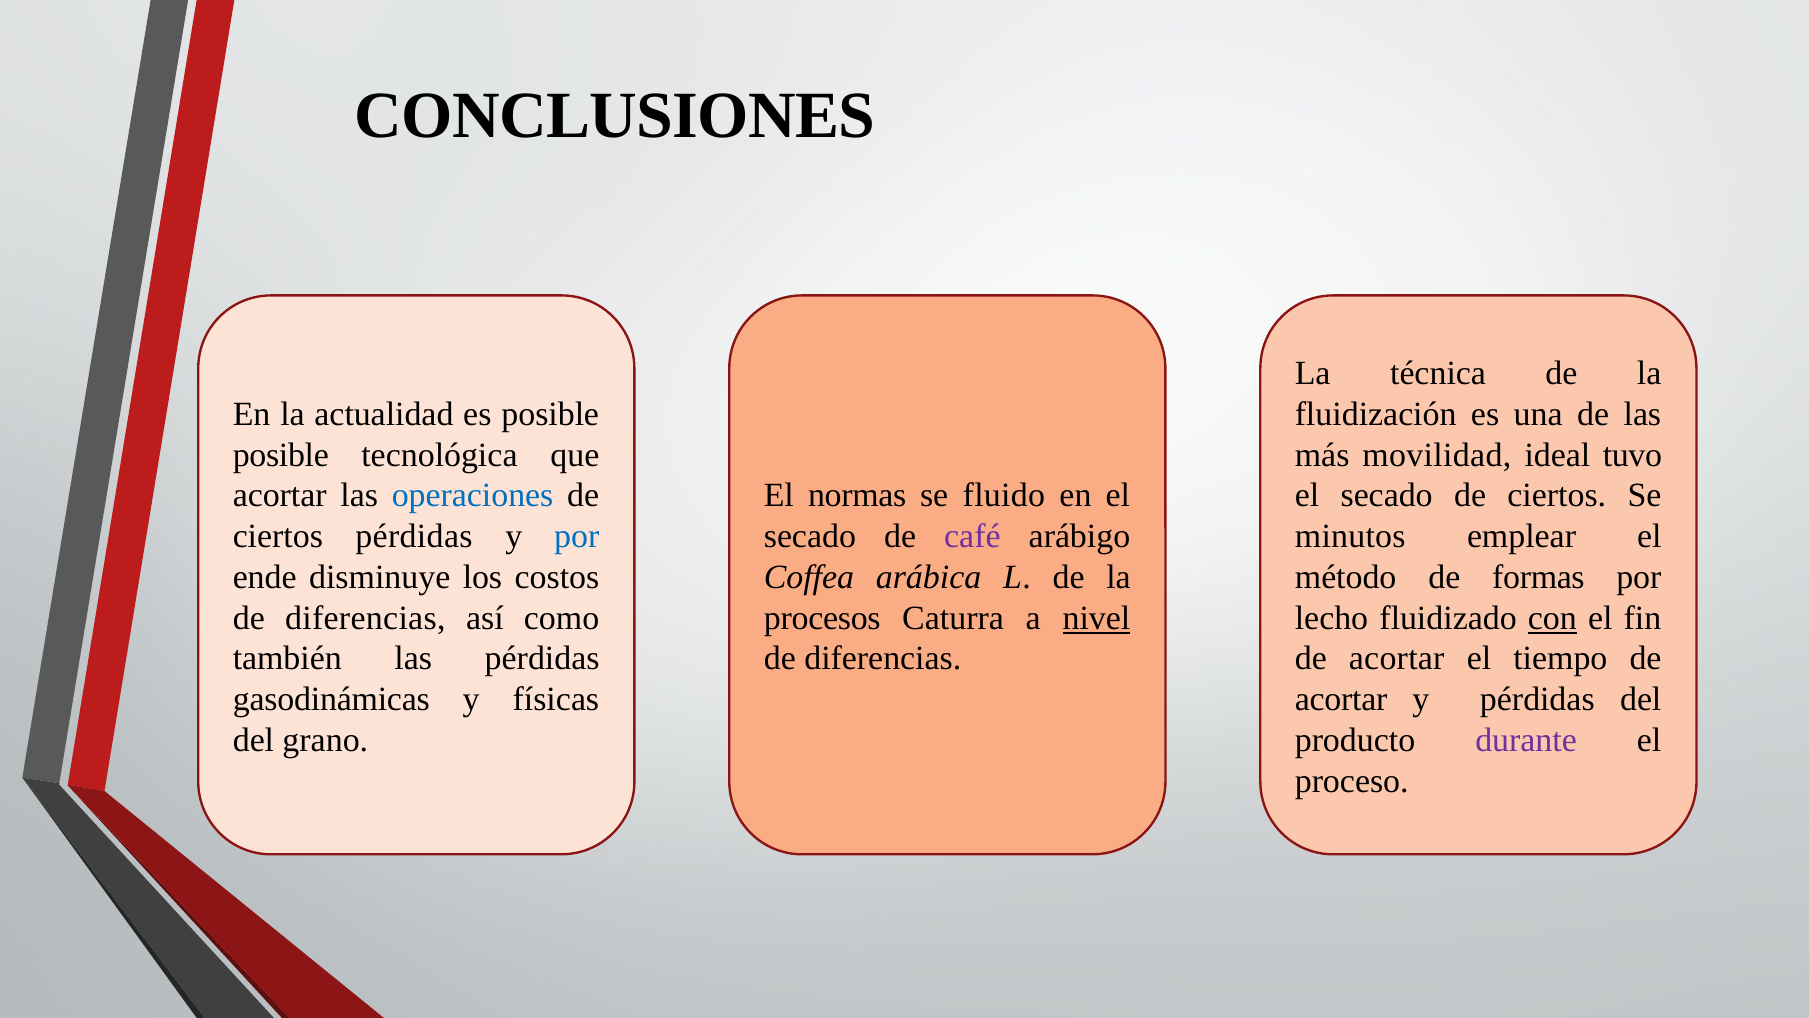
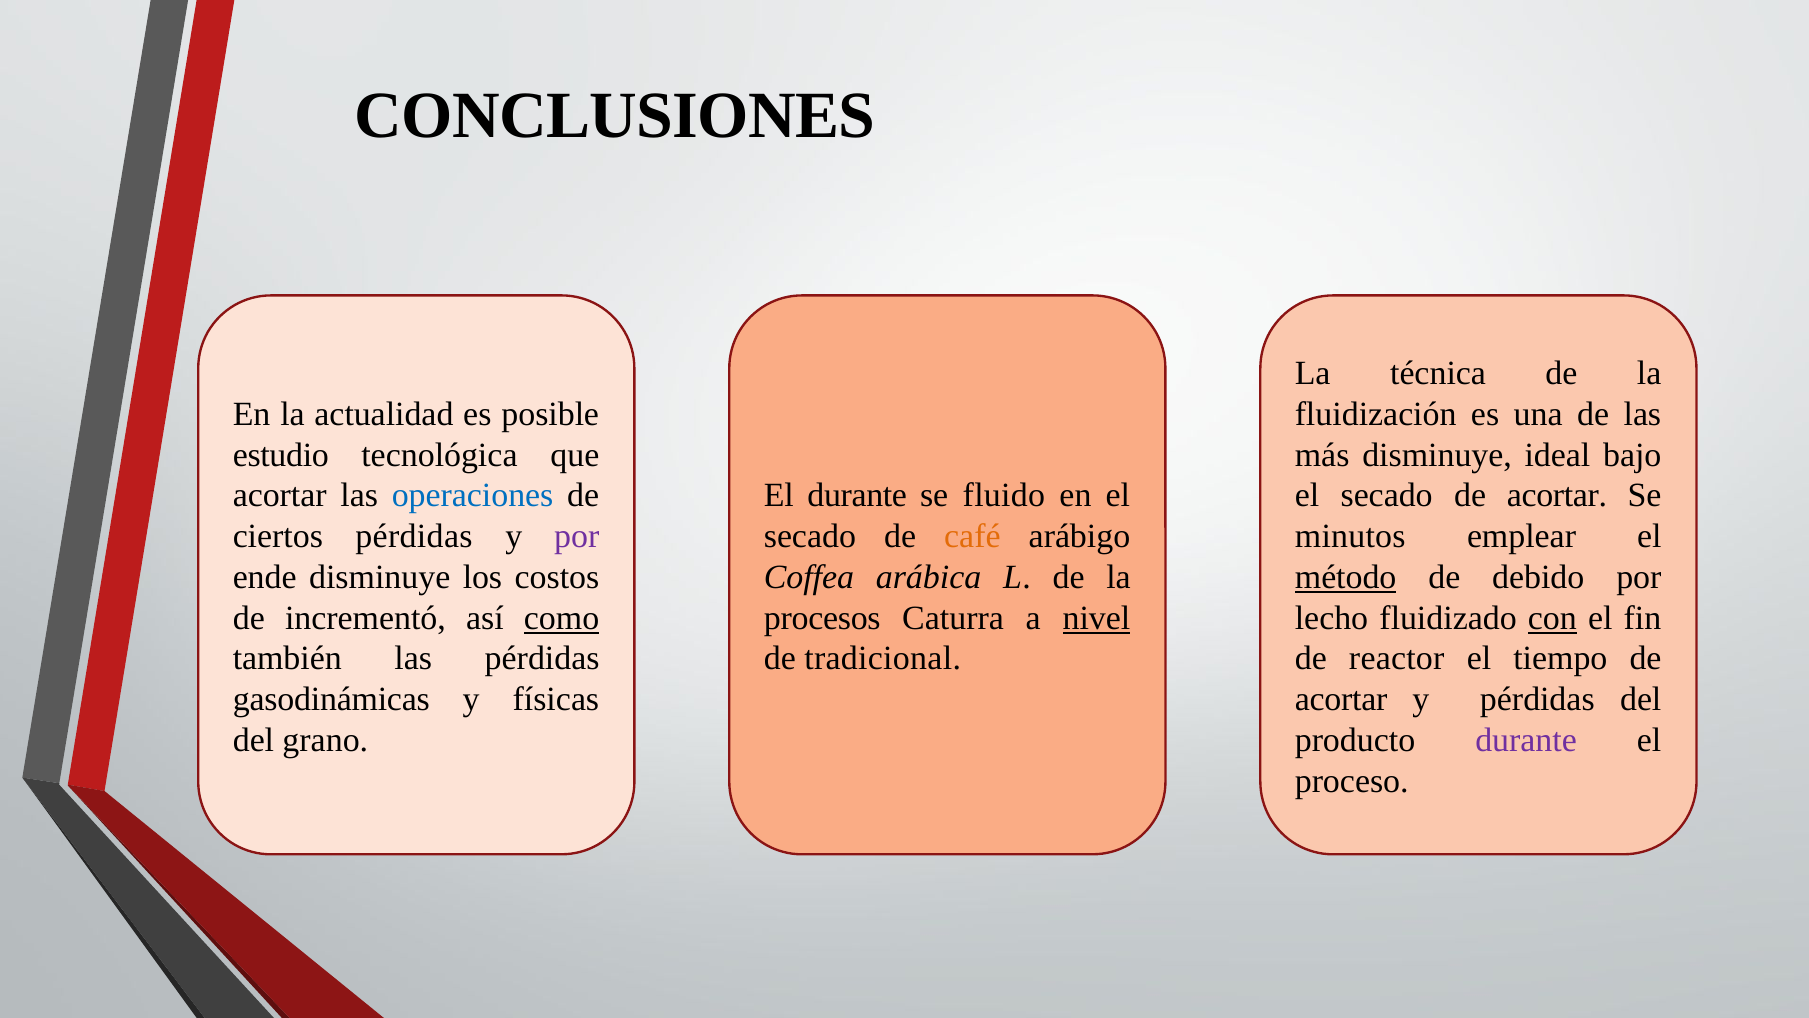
posible: posible -> estudio (281, 455)
más movilidad: movilidad -> disminuye (1437, 455)
tuvo: tuvo -> bajo (1632, 455)
El normas: normas -> durante (857, 496)
secado de ciertos: ciertos -> acortar (1557, 496)
por colour: blue -> purple (577, 536)
café colour: purple -> orange (972, 536)
método underline: none -> present (1346, 577)
formas: formas -> debido (1538, 577)
diferencias: diferencias -> incrementó (365, 618)
como underline: none -> present (562, 618)
diferencias: diferencias -> tradicional (883, 658)
acortar: acortar -> reactor (1397, 658)
